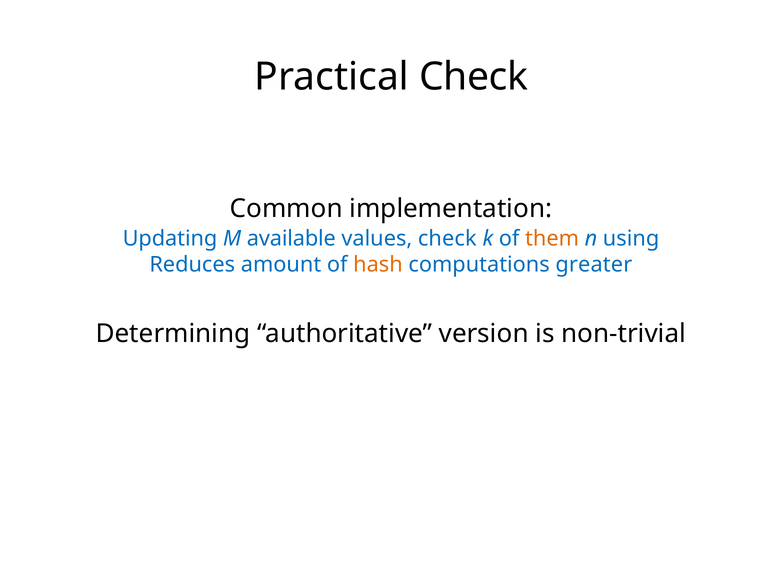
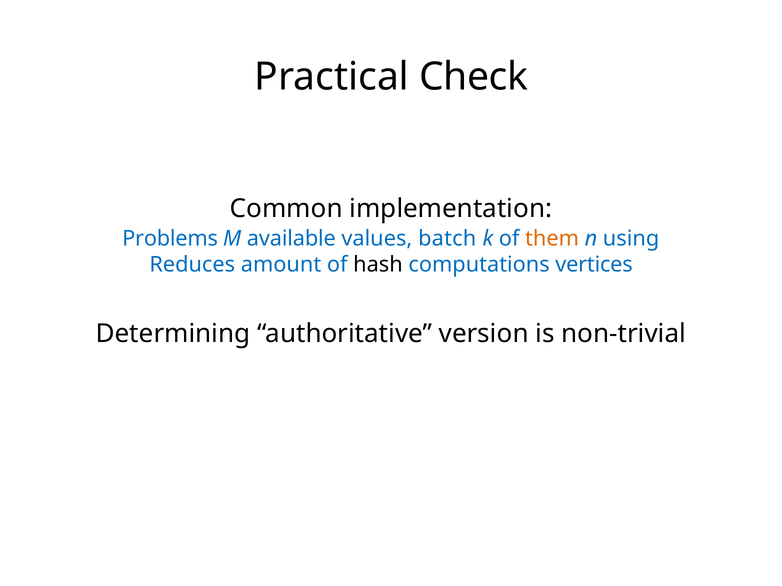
Updating: Updating -> Problems (170, 239)
values check: check -> batch (447, 239)
hash colour: orange -> black (378, 265)
greater: greater -> vertices (594, 265)
